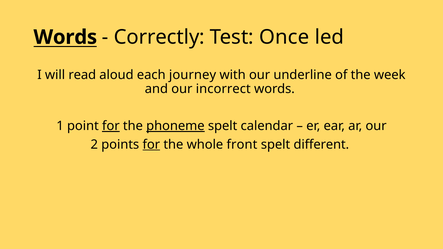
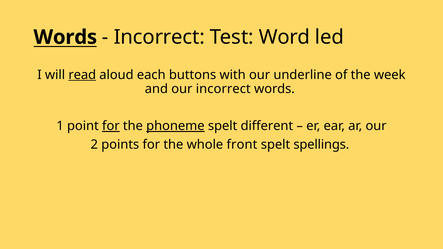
Correctly: Correctly -> Incorrect (159, 37)
Once: Once -> Word (284, 37)
read underline: none -> present (82, 75)
journey: journey -> buttons (193, 75)
calendar: calendar -> different (267, 126)
for underline: present -> none (151, 145)
different: different -> spellings (321, 145)
